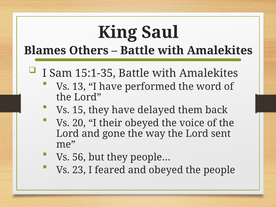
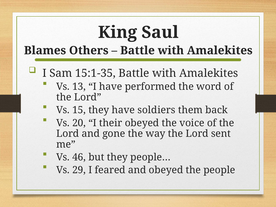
delayed: delayed -> soldiers (156, 110)
56: 56 -> 46 (79, 157)
23: 23 -> 29 (79, 170)
